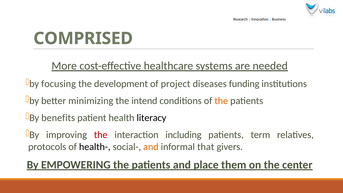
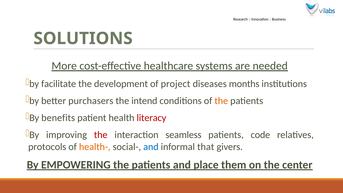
COMPRISED: COMPRISED -> SOLUTIONS (83, 38)
focusing: focusing -> facilitate (59, 84)
funding: funding -> months (244, 84)
minimizing: minimizing -> purchasers (91, 101)
literacy colour: black -> red (151, 118)
including: including -> seamless (184, 135)
term: term -> code (260, 135)
health- colour: black -> orange (95, 147)
and colour: orange -> blue (151, 147)
